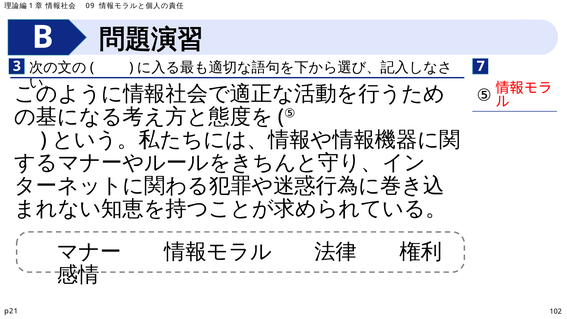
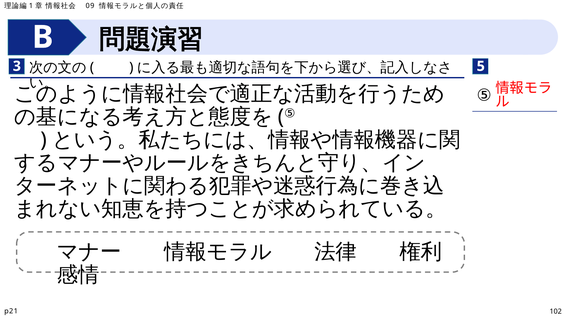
7: 7 -> 5 (481, 66)
